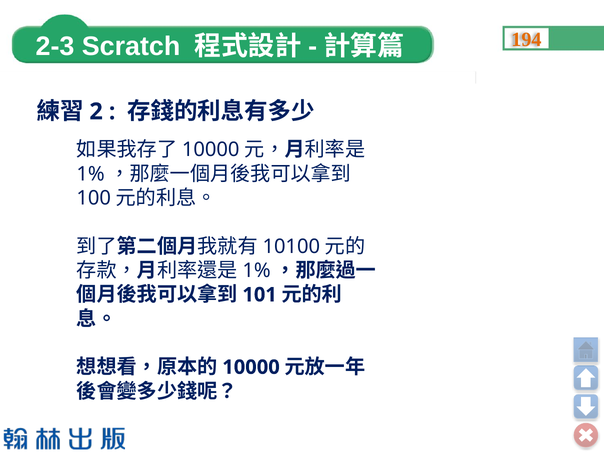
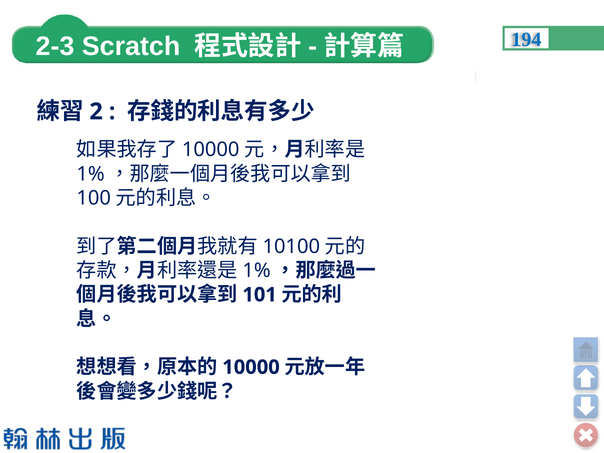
194 colour: orange -> blue (526, 40)
